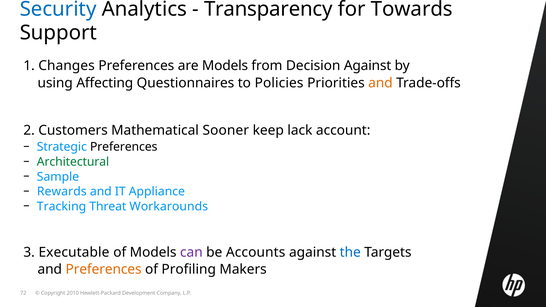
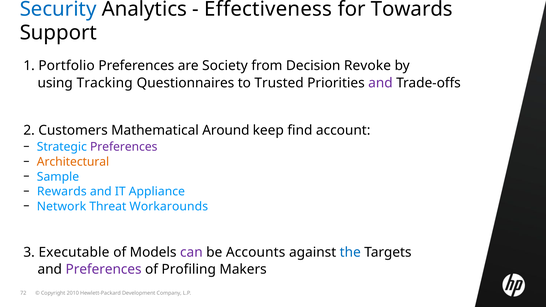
Transparency: Transparency -> Effectiveness (268, 9)
Changes: Changes -> Portfolio (67, 66)
are Models: Models -> Society (225, 66)
Decision Against: Against -> Revoke (367, 66)
Affecting: Affecting -> Tracking (105, 83)
Policies: Policies -> Trusted (279, 83)
and colour: orange -> purple (380, 83)
Sooner: Sooner -> Around (226, 130)
lack: lack -> find (300, 130)
Preferences colour: black -> purple (124, 147)
Architectural colour: green -> orange (73, 162)
Tracking: Tracking -> Network (61, 207)
Preferences colour: orange -> purple (104, 269)
